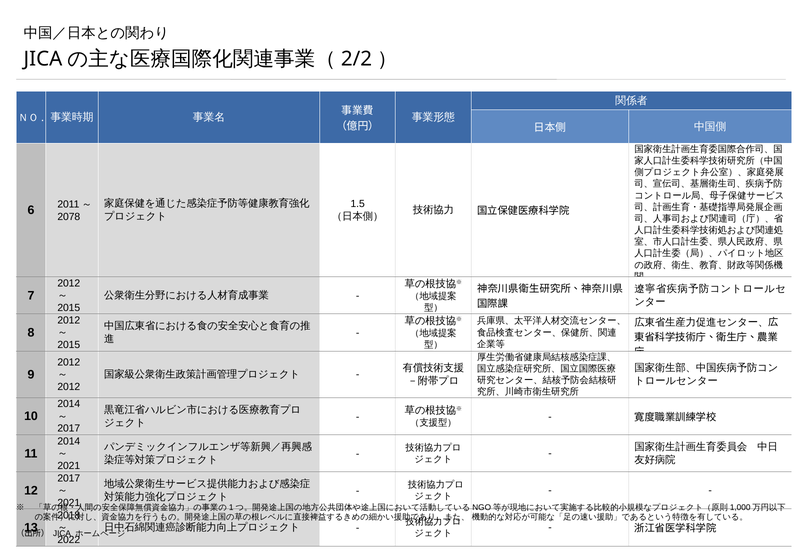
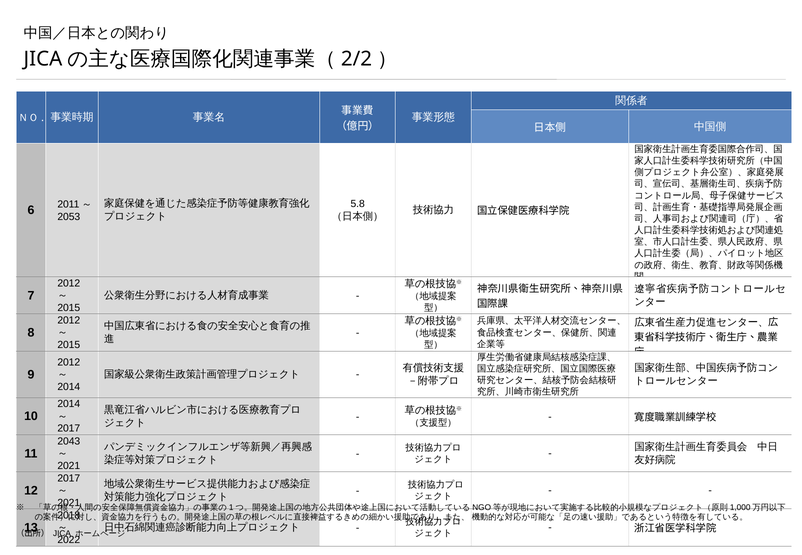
1.5: 1.5 -> 5.8 (358, 204)
2078: 2078 -> 2053 (69, 217)
2012: 2012 -> 2014 (69, 387)
2014: 2014 -> 2043 (69, 441)
